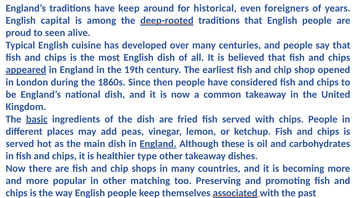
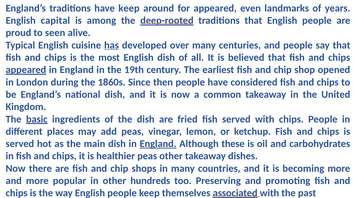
for historical: historical -> appeared (215, 8)
foreigners: foreigners -> landmarks (287, 8)
has underline: none -> present (112, 45)
healthier type: type -> peas (147, 157)
matching: matching -> hundreds (150, 181)
